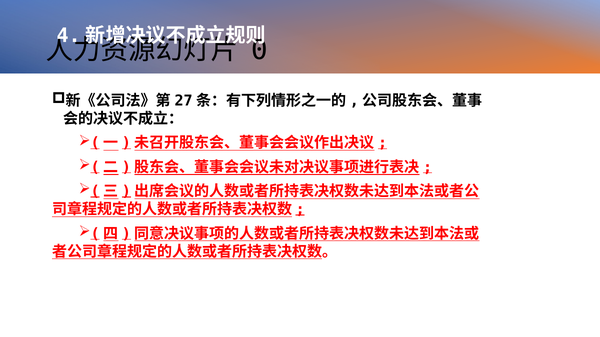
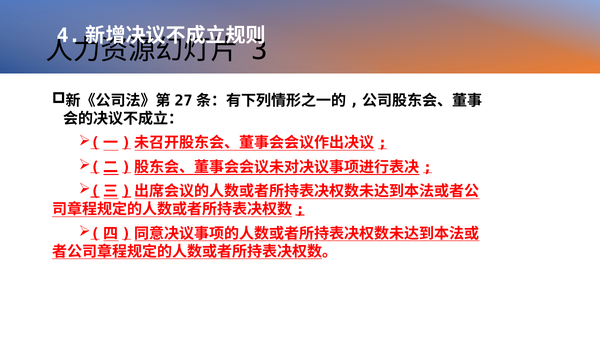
0: 0 -> 3 (259, 50)
